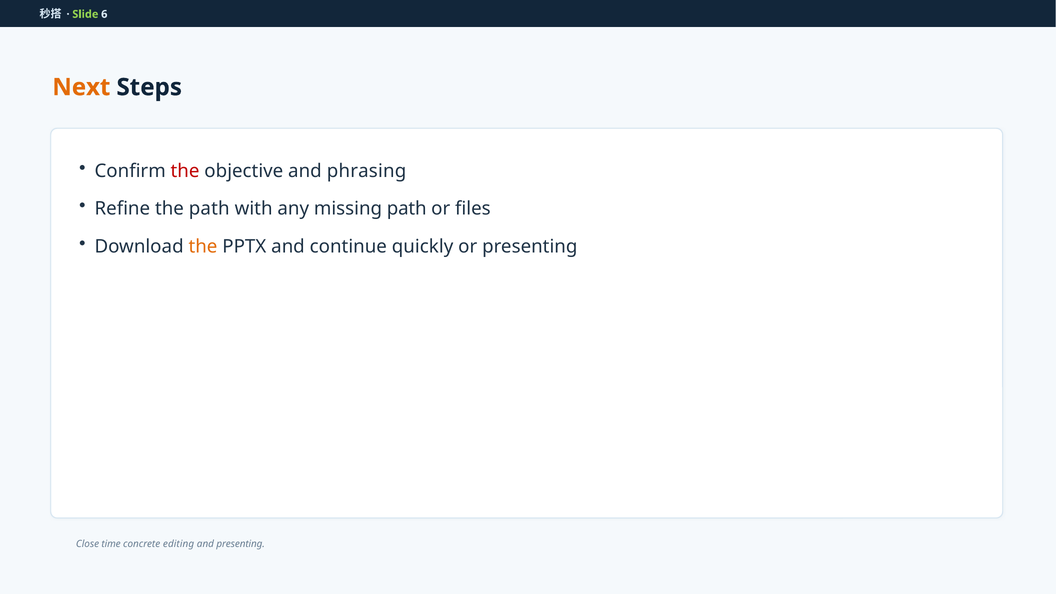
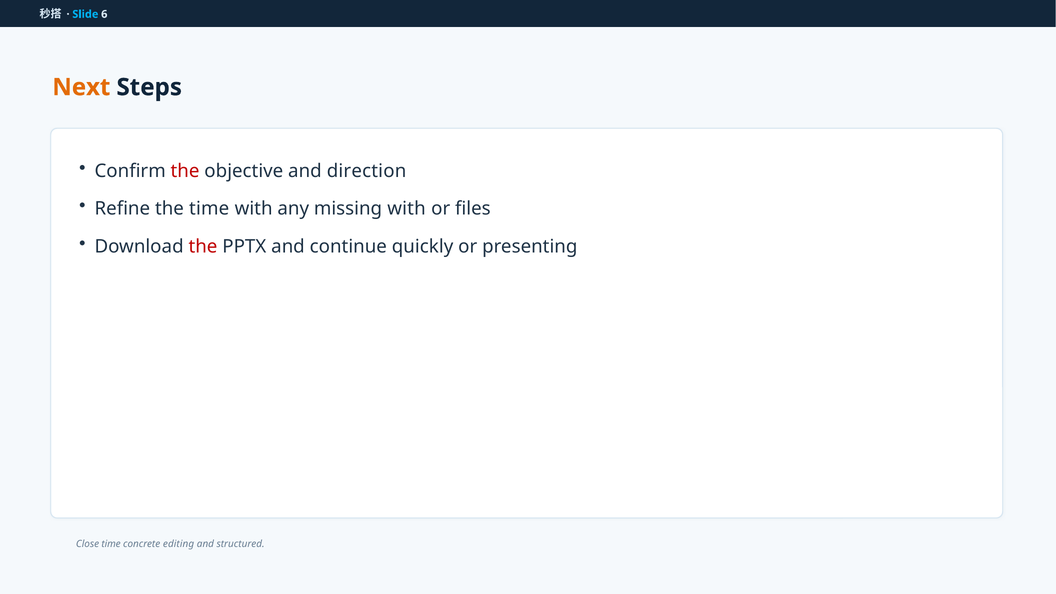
Slide colour: light green -> light blue (85, 14)
phrasing: phrasing -> direction (367, 171)
the path: path -> time (209, 209)
missing path: path -> with (407, 209)
the colour: orange -> red (203, 247)
and presenting: presenting -> structured (241, 544)
